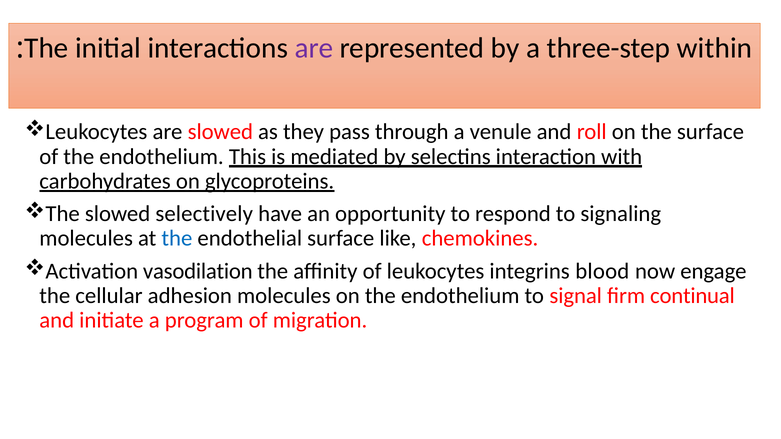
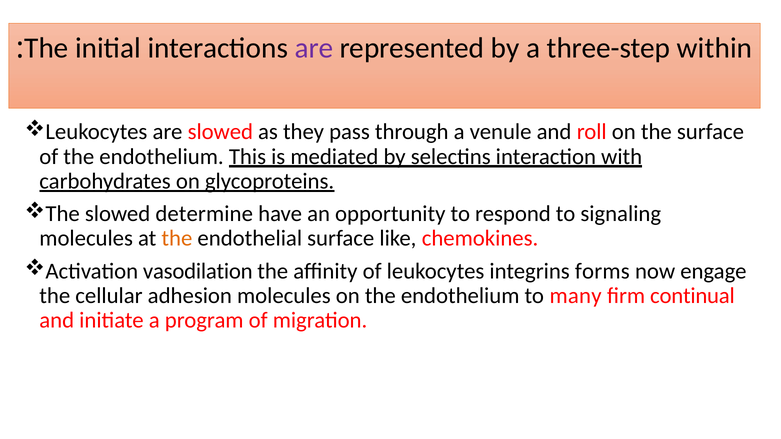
selectively: selectively -> determine (204, 214)
the colour: blue -> orange (177, 239)
blood: blood -> forms (602, 271)
signal: signal -> many (576, 296)
